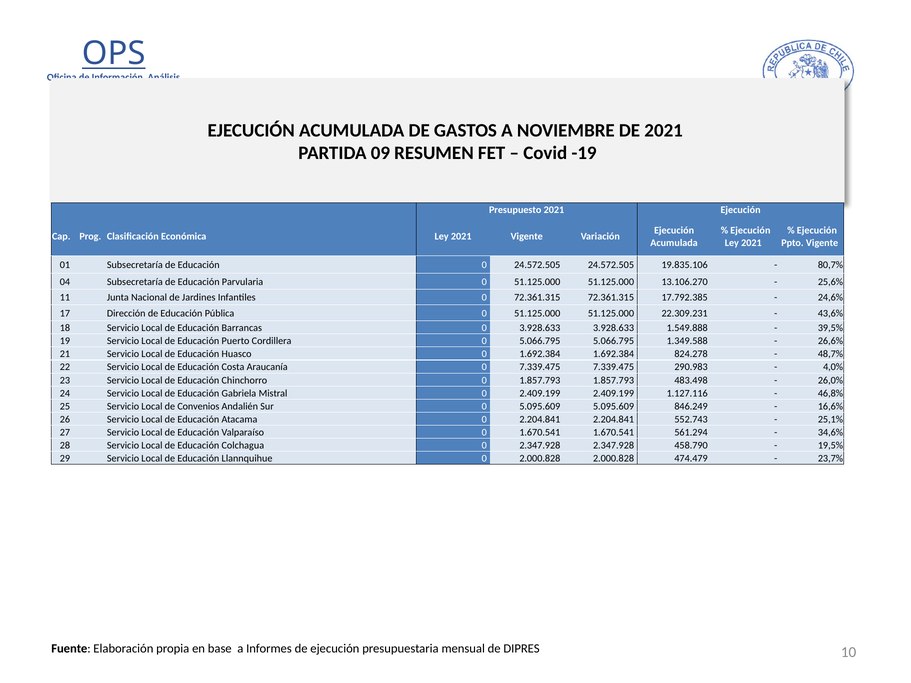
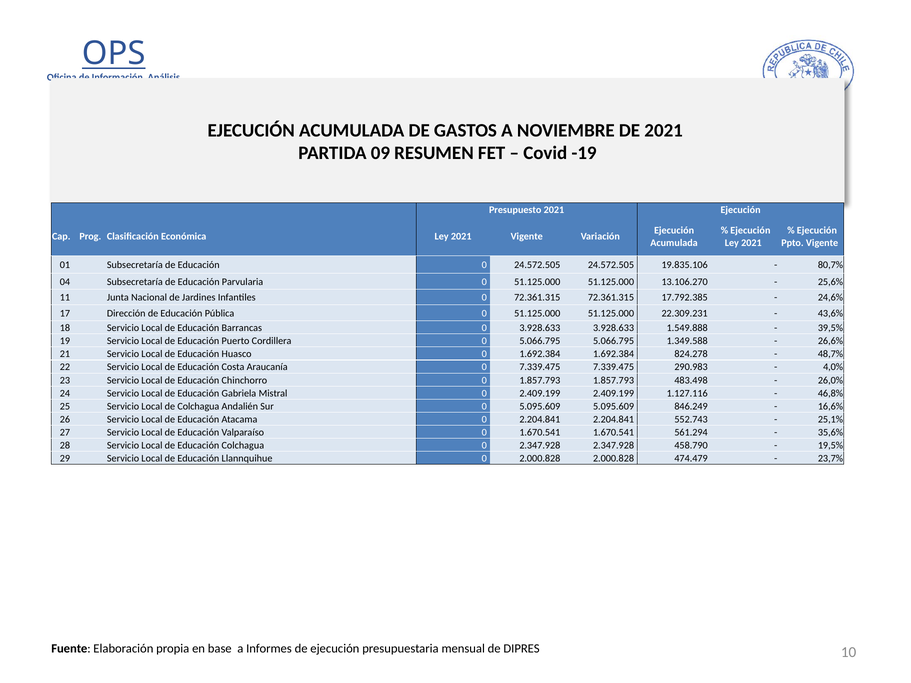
de Convenios: Convenios -> Colchagua (198, 406)
34,6%: 34,6% -> 35,6% (831, 433)
